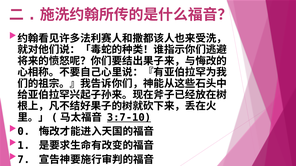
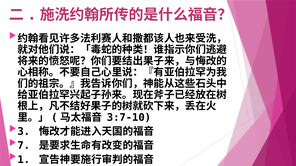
3:7-10 underline: present -> none (129, 118)
0: 0 -> 3 (24, 132)
1: 1 -> 7 (24, 146)
7: 7 -> 1 (24, 160)
